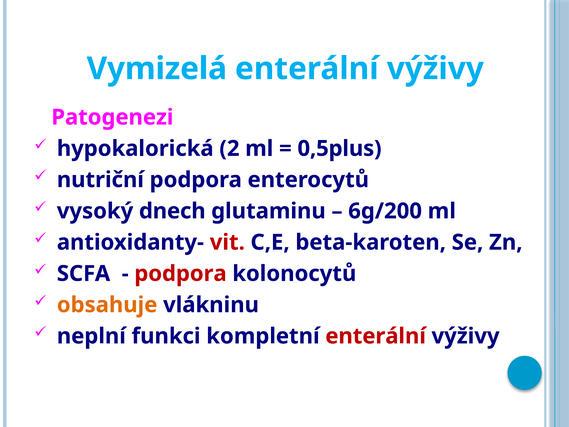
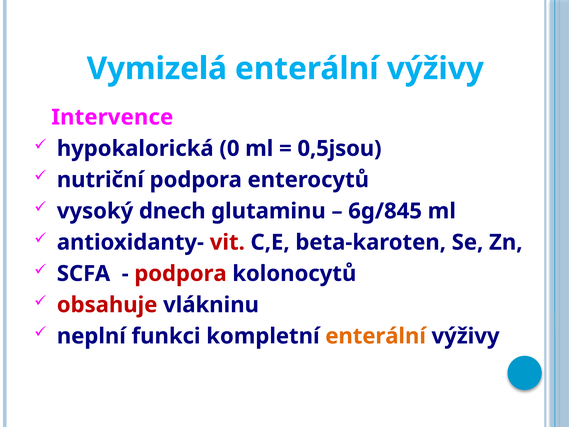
Patogenezi: Patogenezi -> Intervence (112, 117)
2: 2 -> 0 (229, 148)
0,5plus: 0,5plus -> 0,5jsou (340, 148)
6g/200: 6g/200 -> 6g/845 (385, 211)
obsahuje colour: orange -> red (107, 305)
enterální colour: red -> orange (376, 336)
